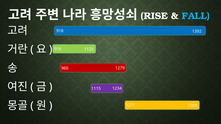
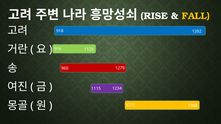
FALL colour: light blue -> yellow (196, 16)
